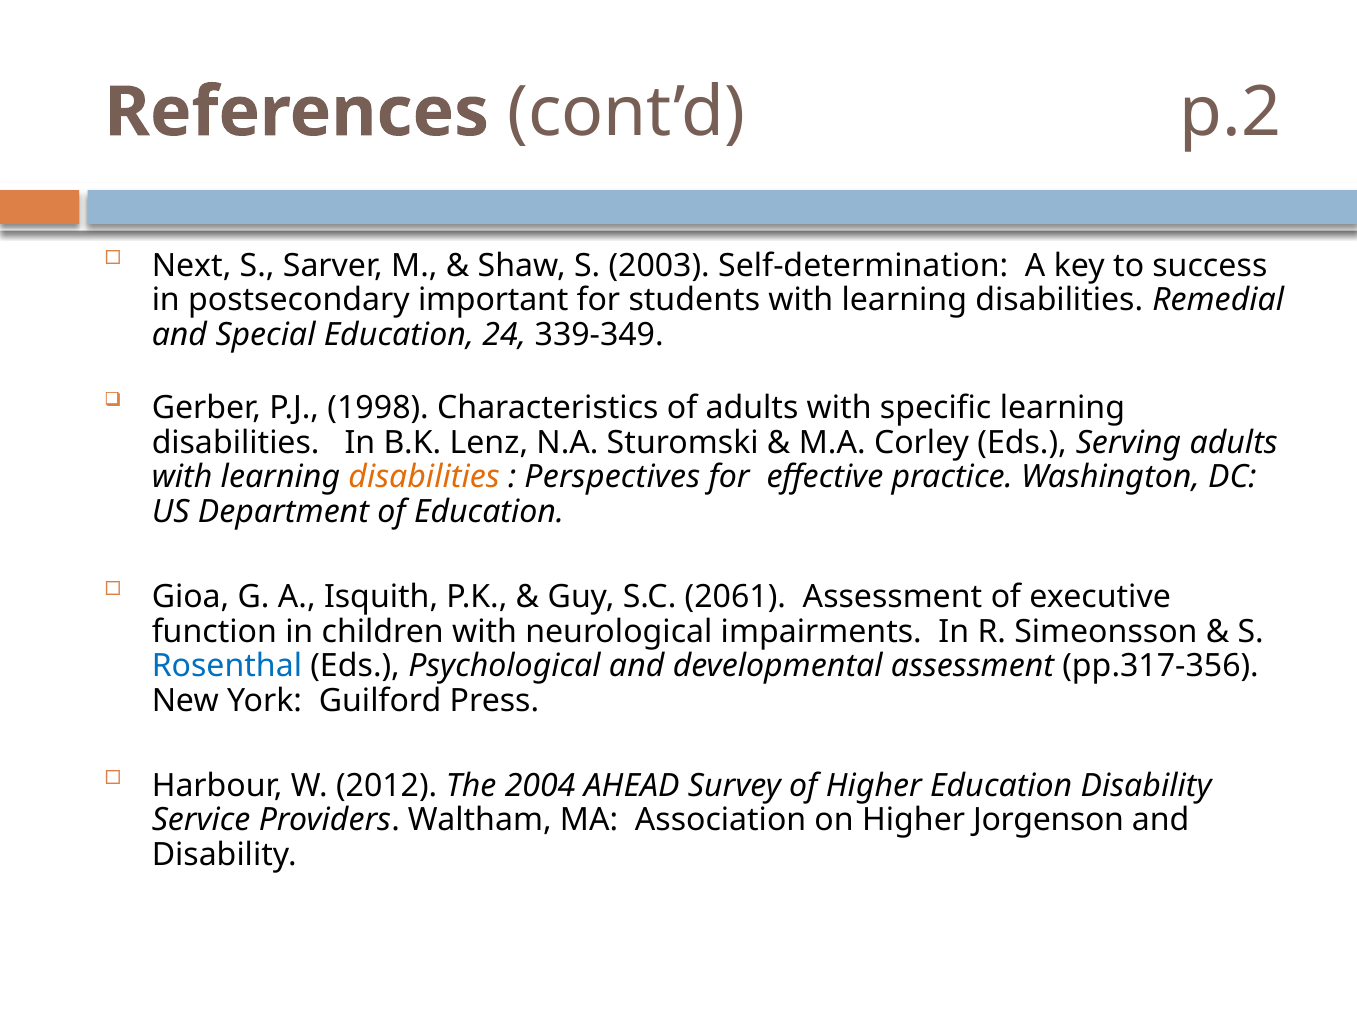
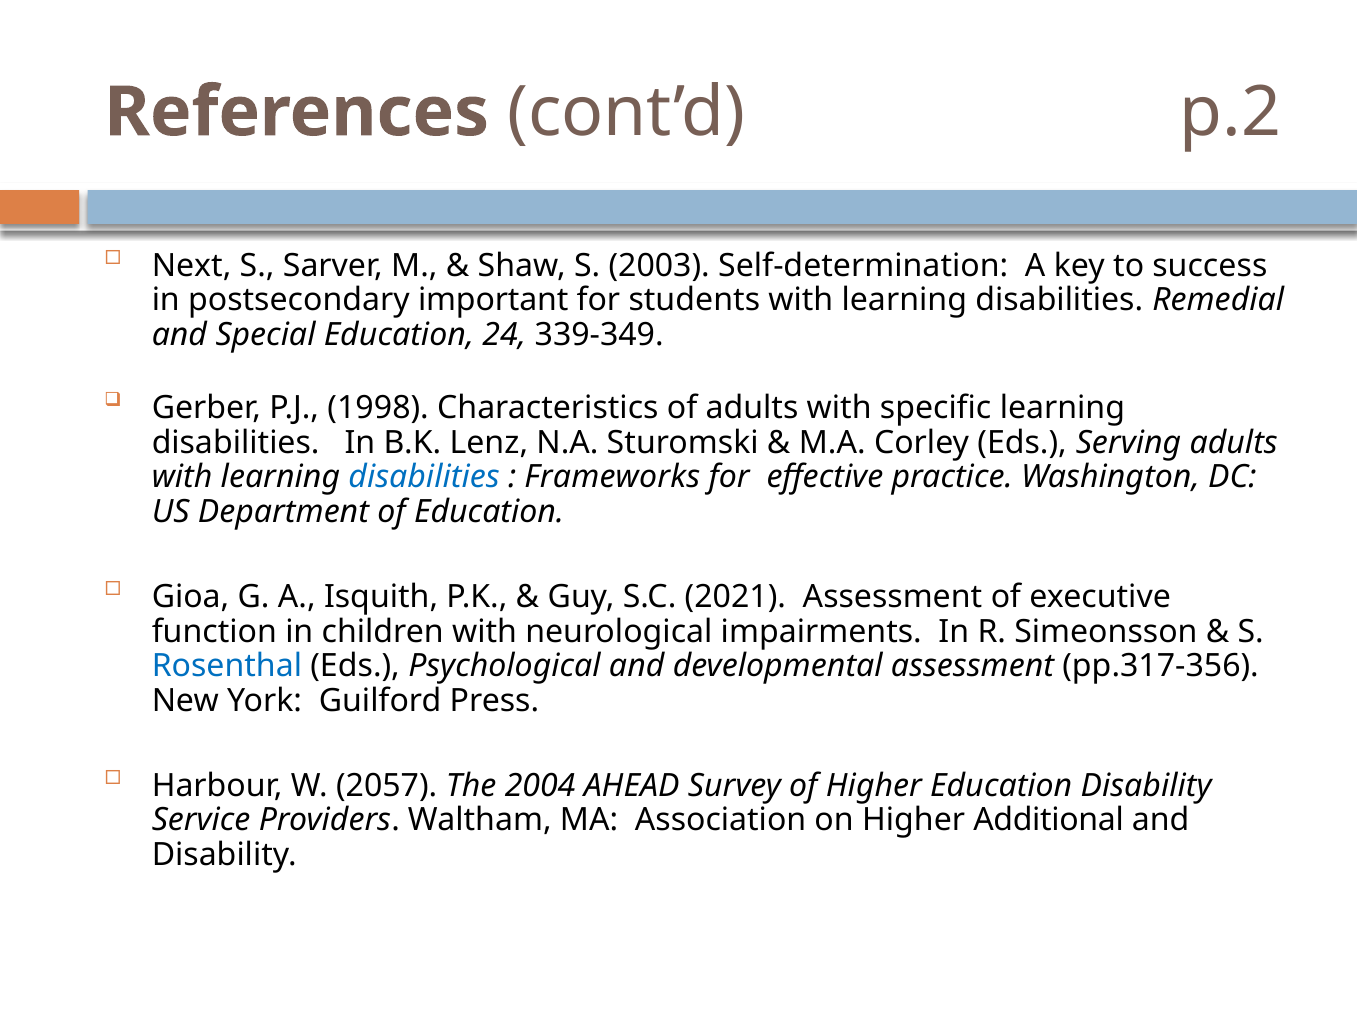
disabilities colour: orange -> blue (424, 477)
Perspectives: Perspectives -> Frameworks (612, 477)
2061: 2061 -> 2021 (735, 597)
2012: 2012 -> 2057 (387, 786)
Jorgenson: Jorgenson -> Additional (1049, 820)
